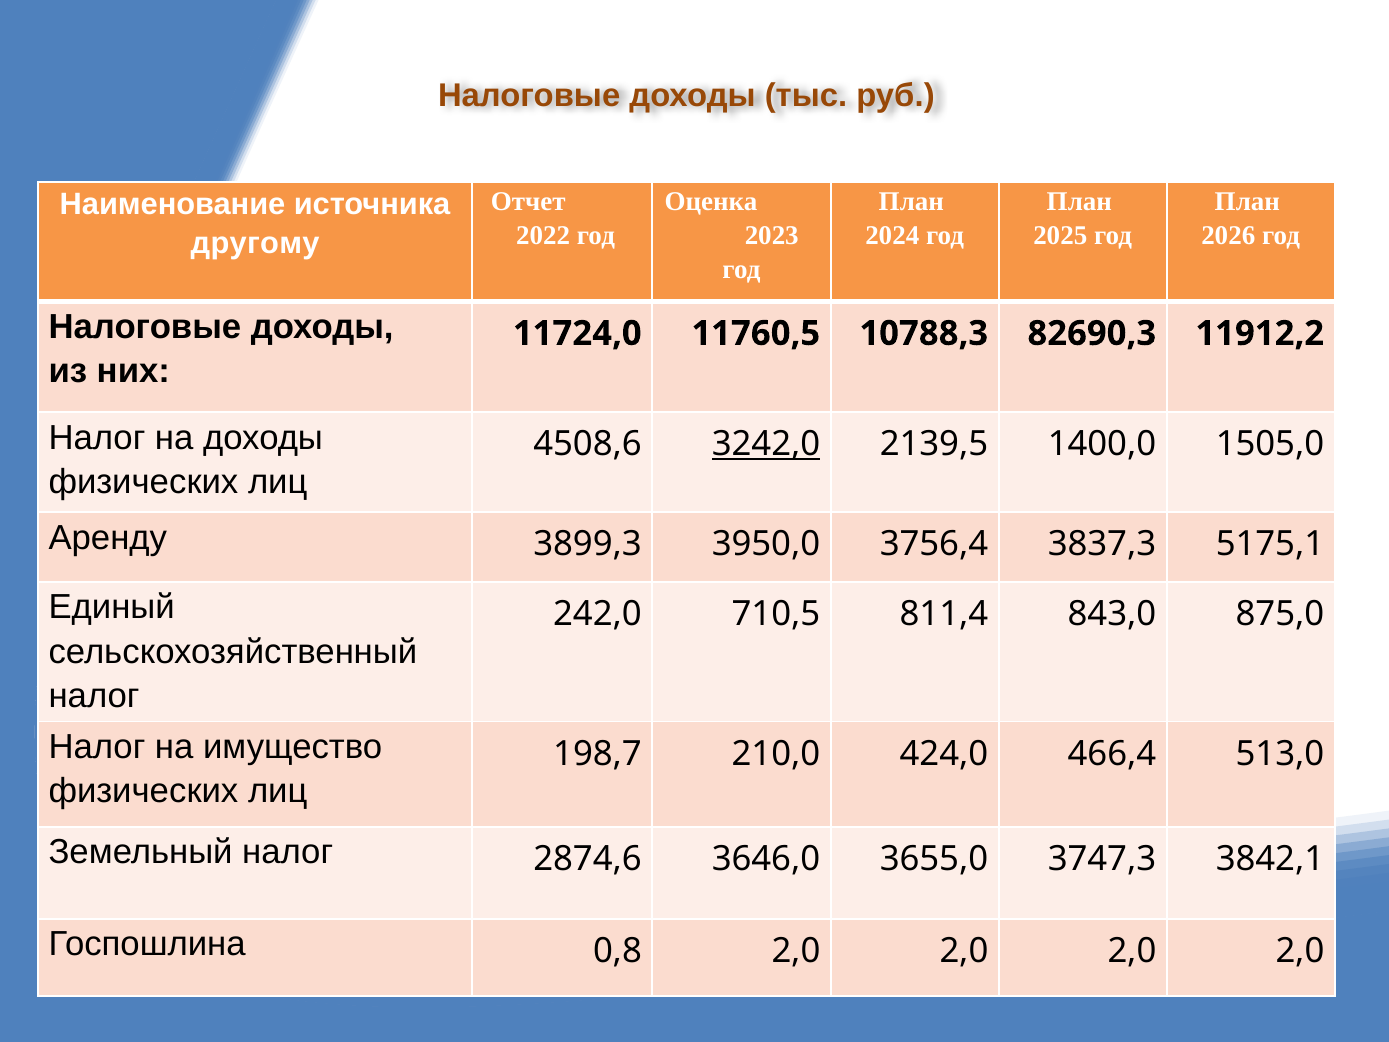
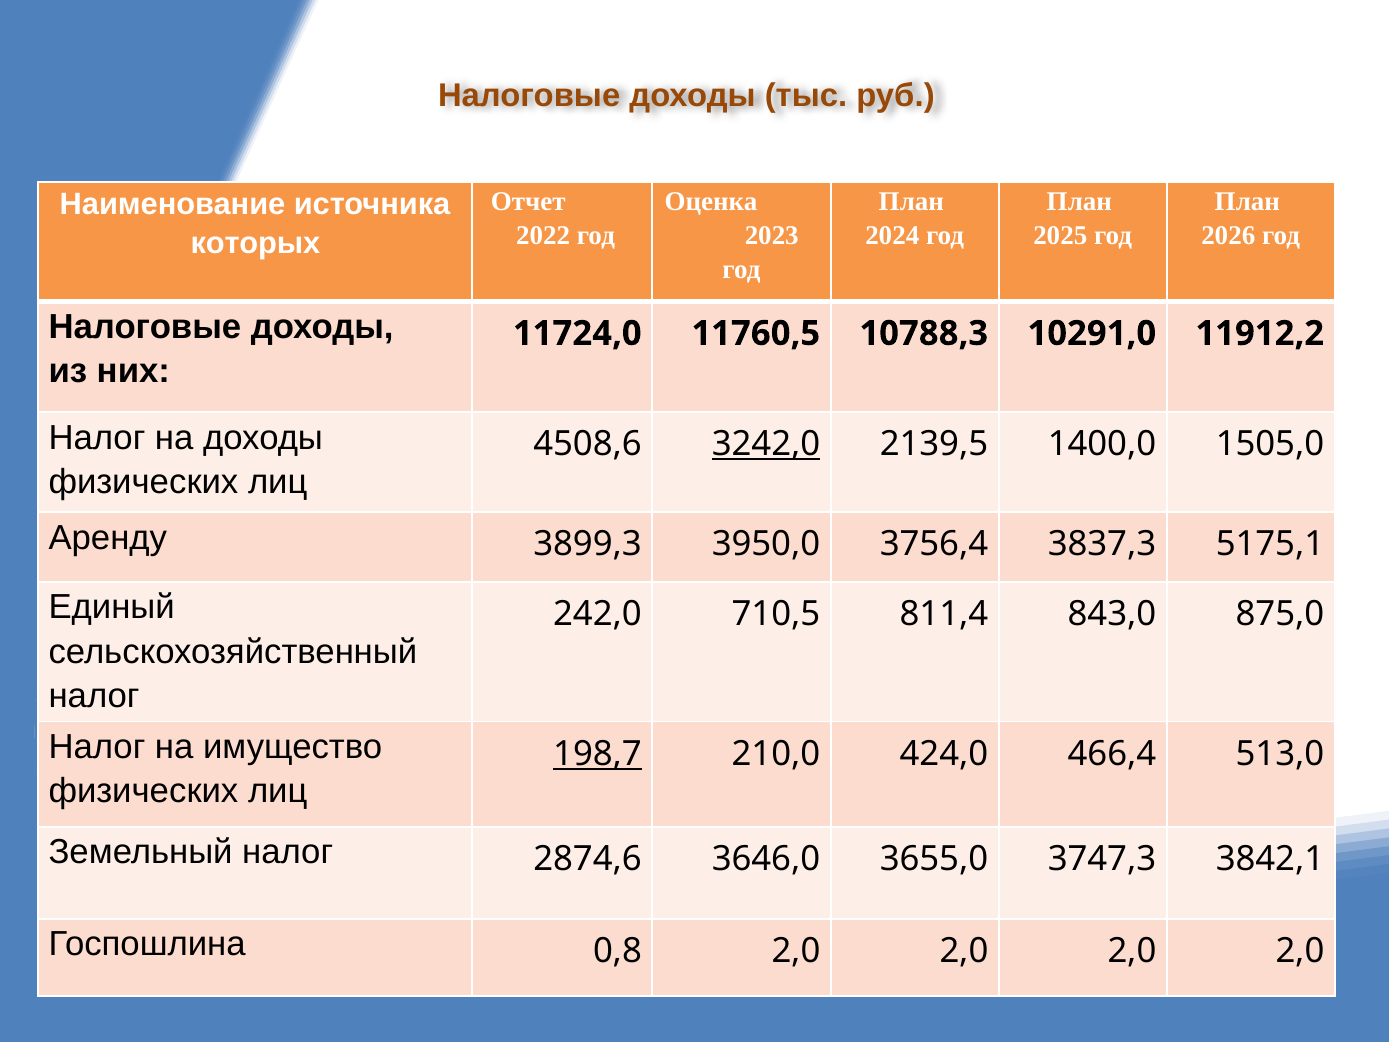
другому: другому -> которых (255, 244)
82690,3: 82690,3 -> 10291,0 (1092, 333)
198,7 underline: none -> present (598, 754)
